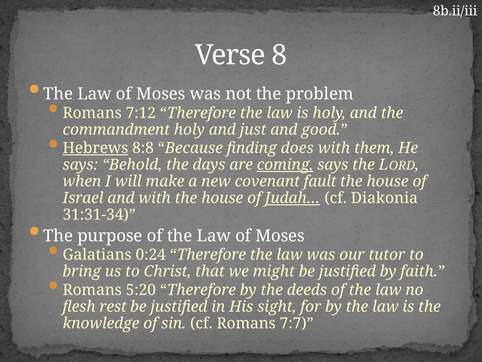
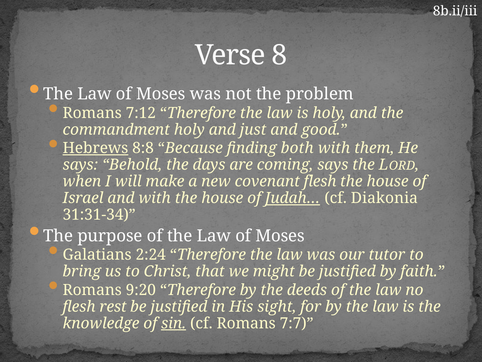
does: does -> both (297, 148)
coming underline: present -> none (285, 165)
covenant fault: fault -> flesh (320, 181)
0:24: 0:24 -> 2:24 (151, 255)
5:20: 5:20 -> 9:20 (141, 290)
sin underline: none -> present (174, 323)
